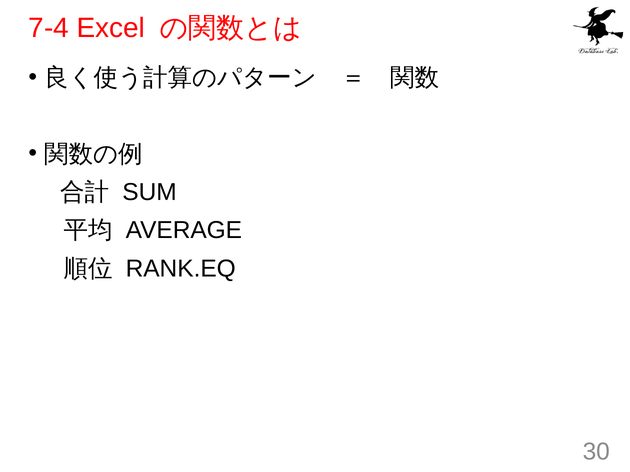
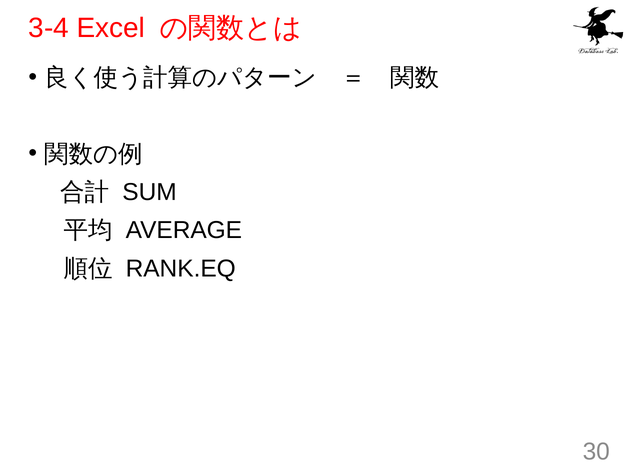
7-4: 7-4 -> 3-4 (49, 28)
